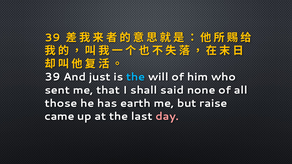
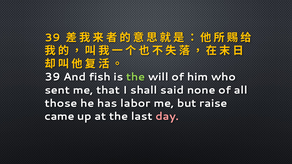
just: just -> fish (100, 77)
the colour: light blue -> light green (136, 77)
earth: earth -> labor (135, 103)
